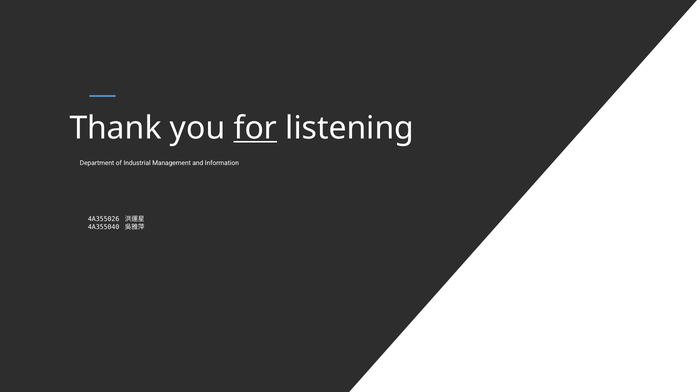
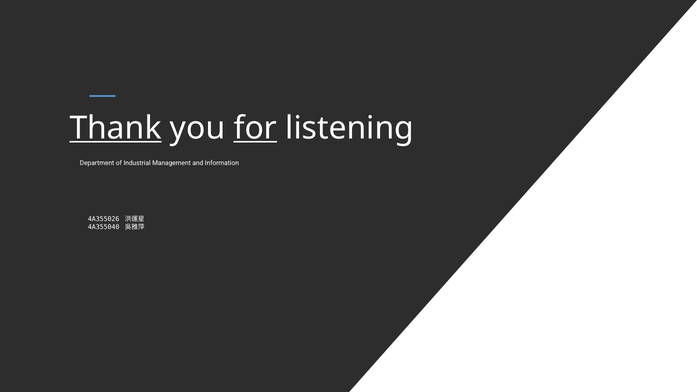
Thank underline: none -> present (116, 128)
